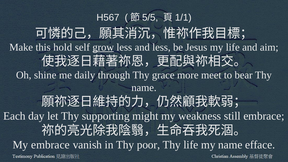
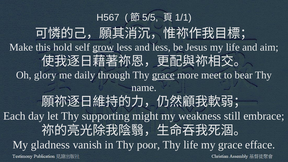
shine: shine -> glory (45, 75)
grace underline: none -> present (163, 75)
My embrace: embrace -> gladness (50, 145)
my name: name -> grace (230, 145)
